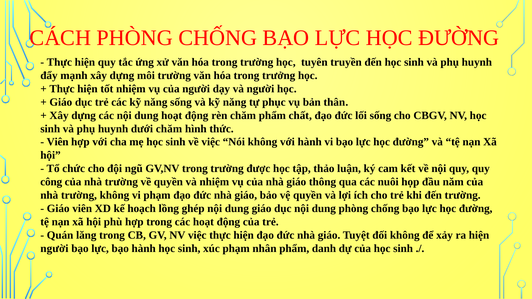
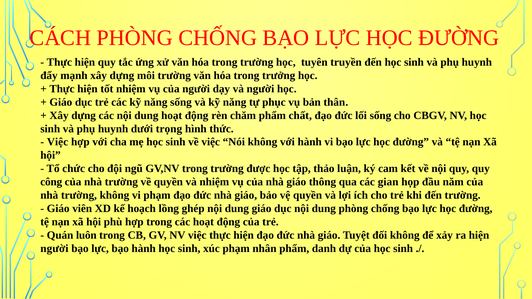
dưới chăm: chăm -> trọng (169, 129)
Viên: Viên -> Việc (58, 142)
nuôi: nuôi -> gian (388, 182)
lăng: lăng -> luôn (86, 235)
